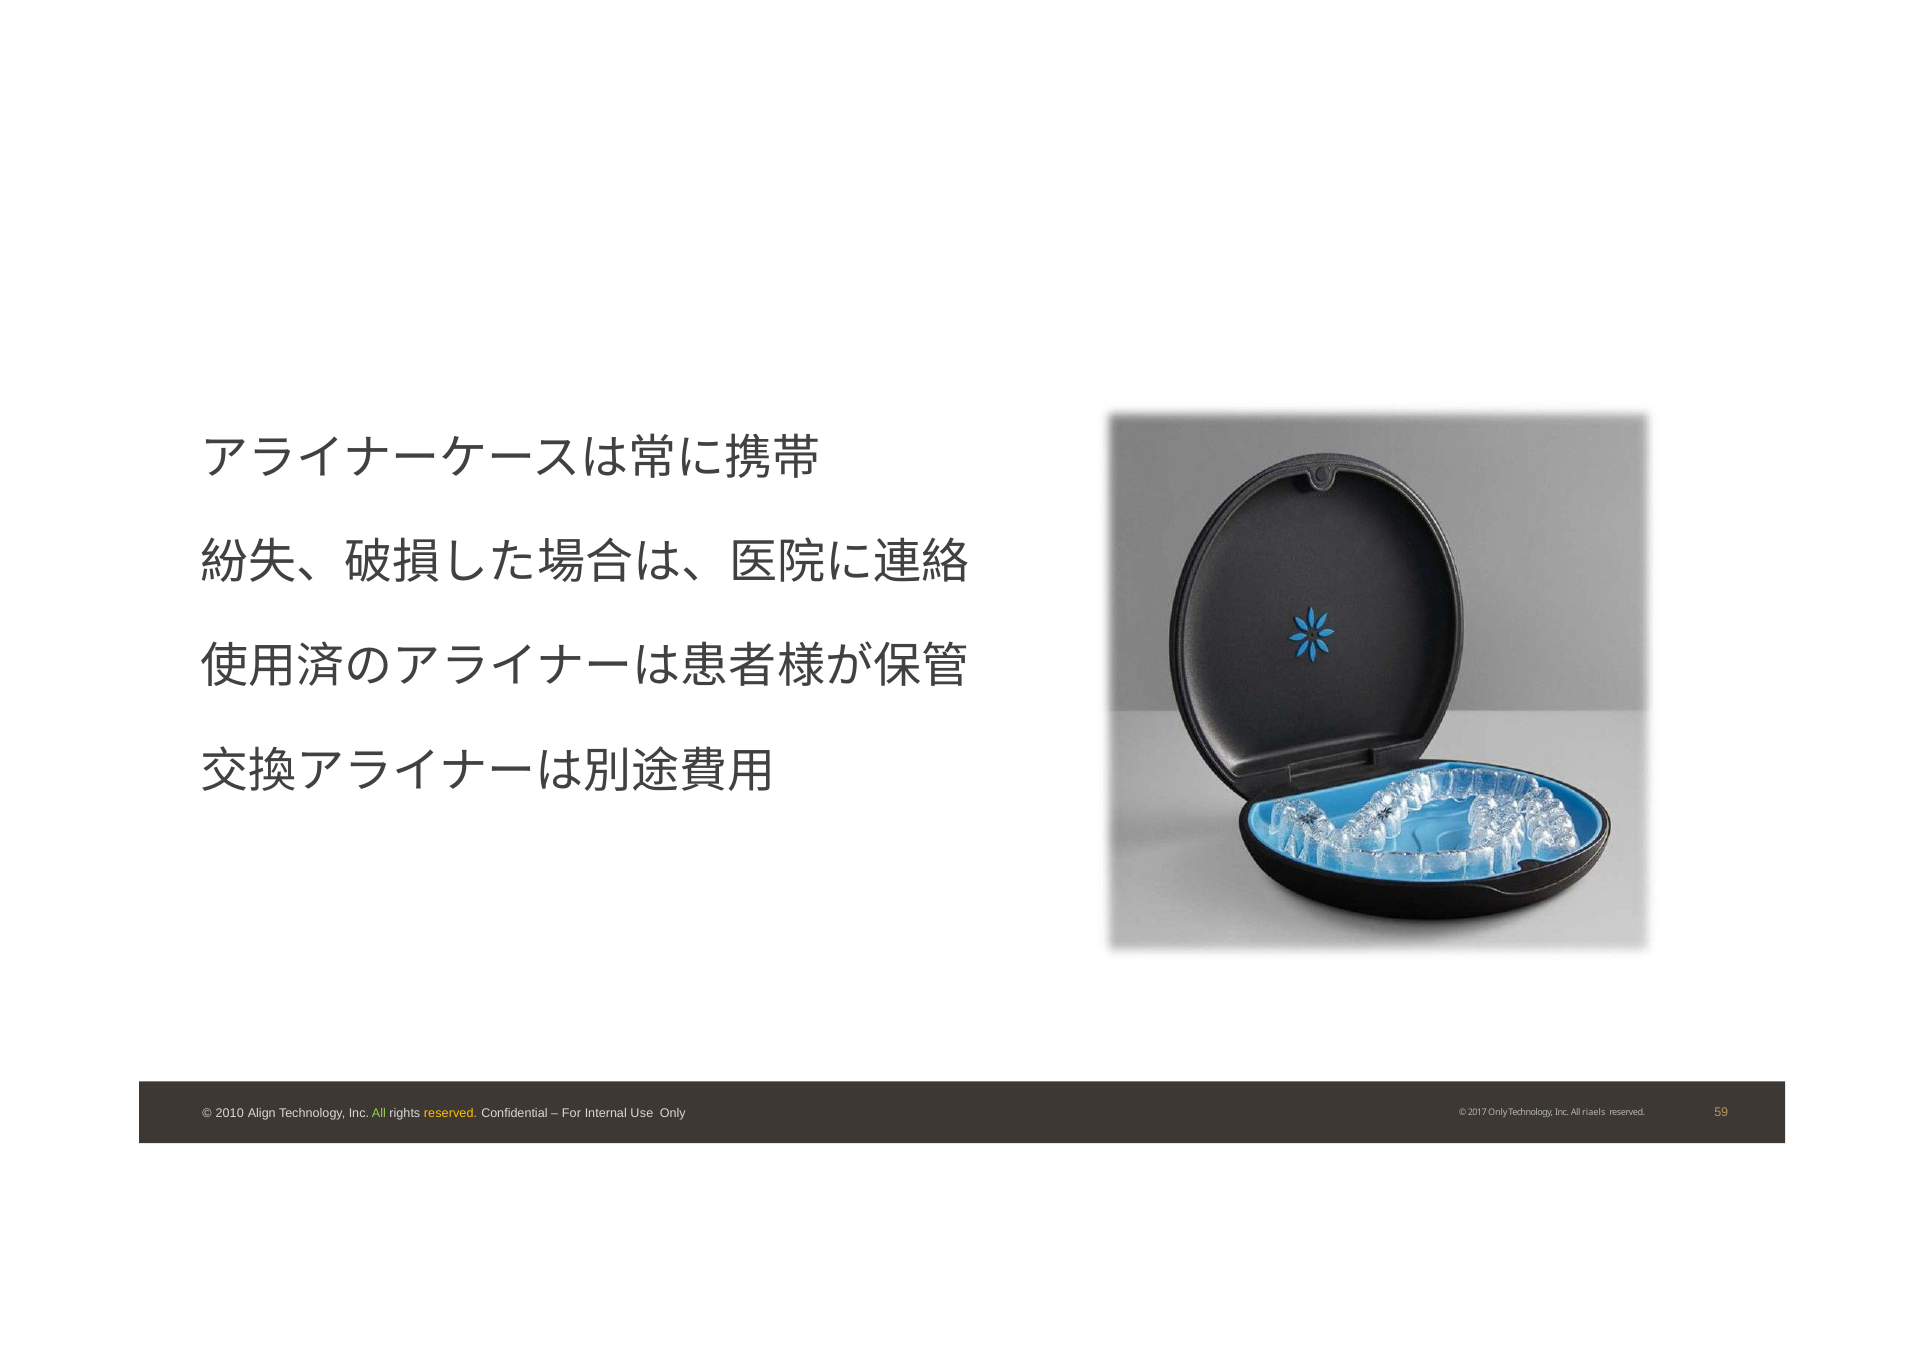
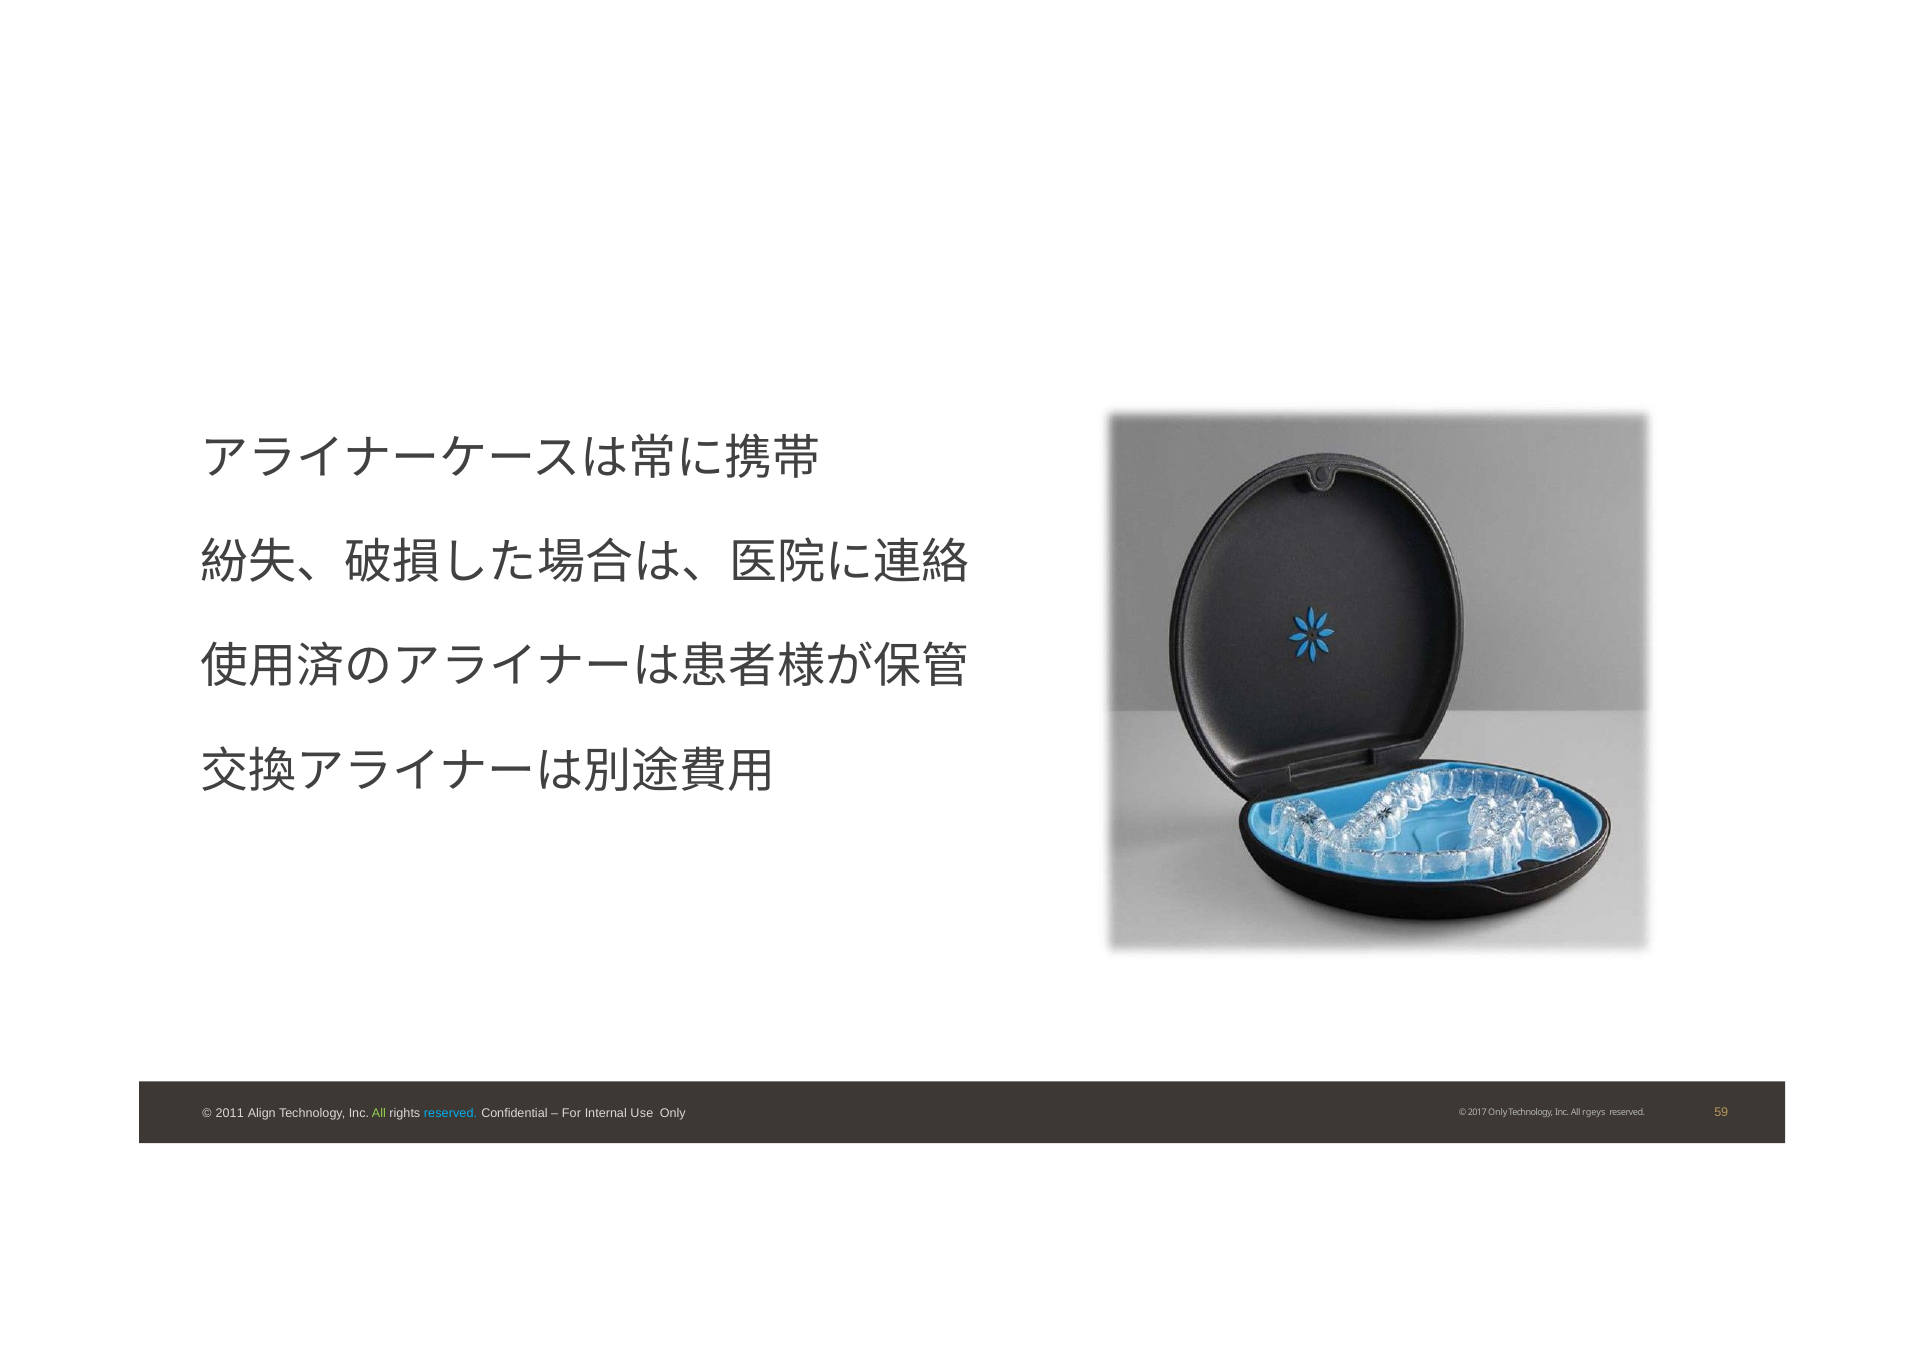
2010: 2010 -> 2011 (230, 1114)
reserved colour: yellow -> light blue (451, 1114)
riaels: riaels -> rgeys (1594, 1113)
